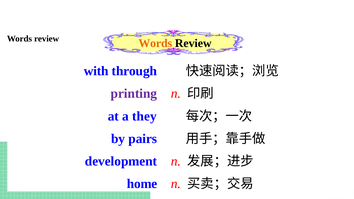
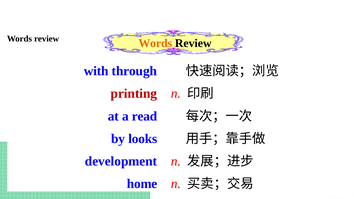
printing colour: purple -> red (134, 94)
they: they -> read (145, 116)
pairs: pairs -> looks (143, 139)
